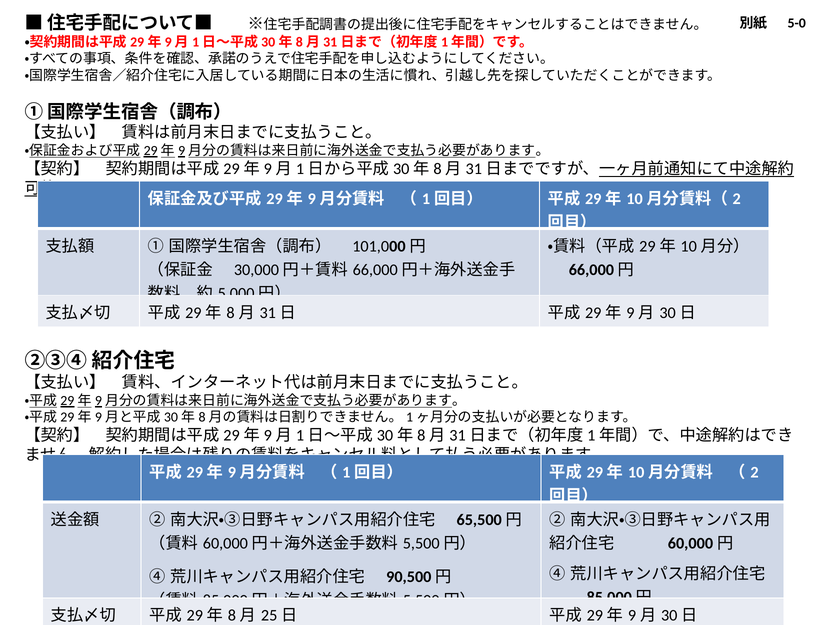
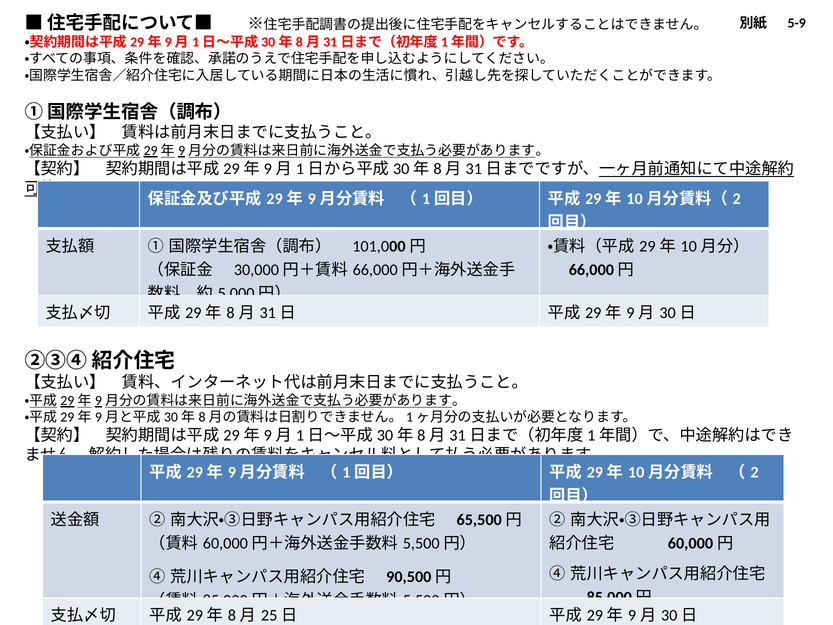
5-0: 5-0 -> 5-9 (797, 23)
